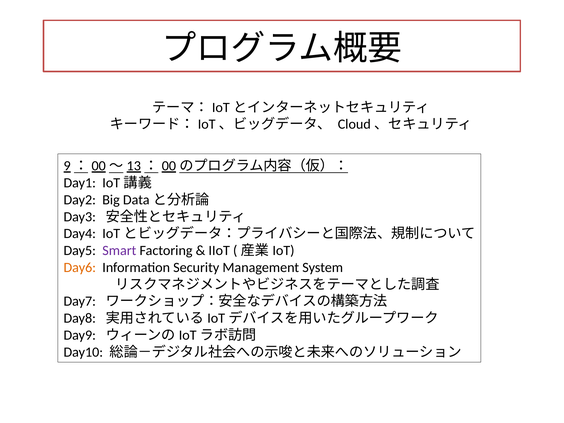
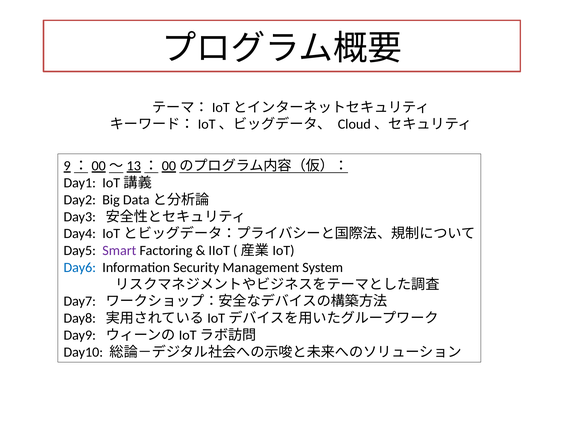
Day6 colour: orange -> blue (80, 267)
